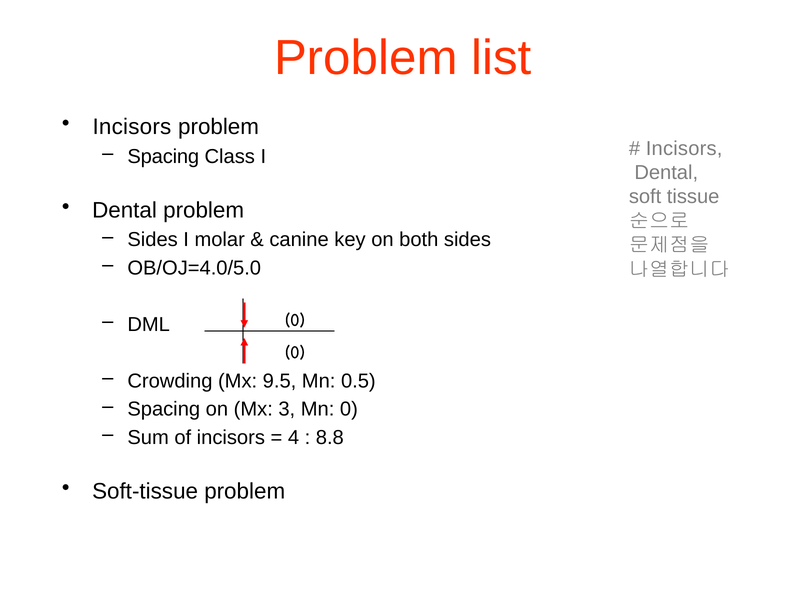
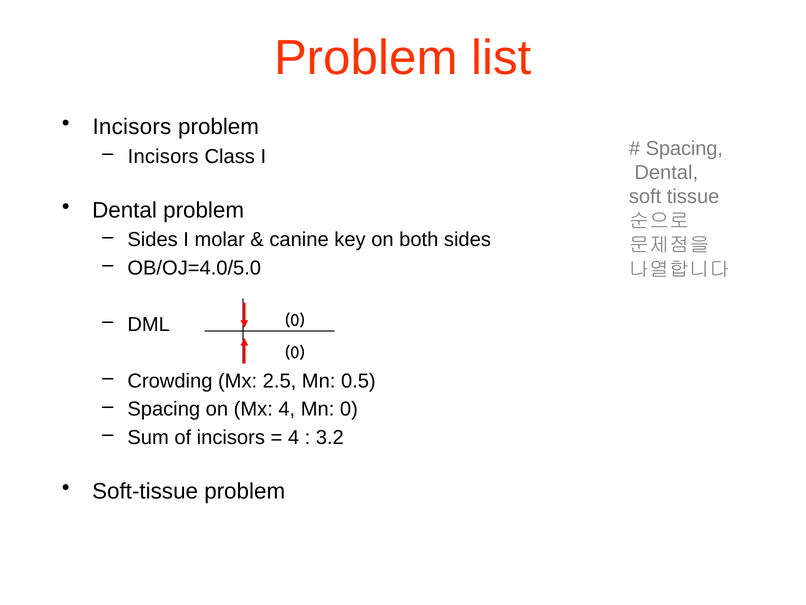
Incisors: Incisors -> Spacing (684, 148)
Spacing: Spacing -> Incisors (163, 156)
9.5: 9.5 -> 2.5 (280, 381)
Mx 3: 3 -> 4 (287, 409)
8.8: 8.8 -> 3.2 (330, 437)
